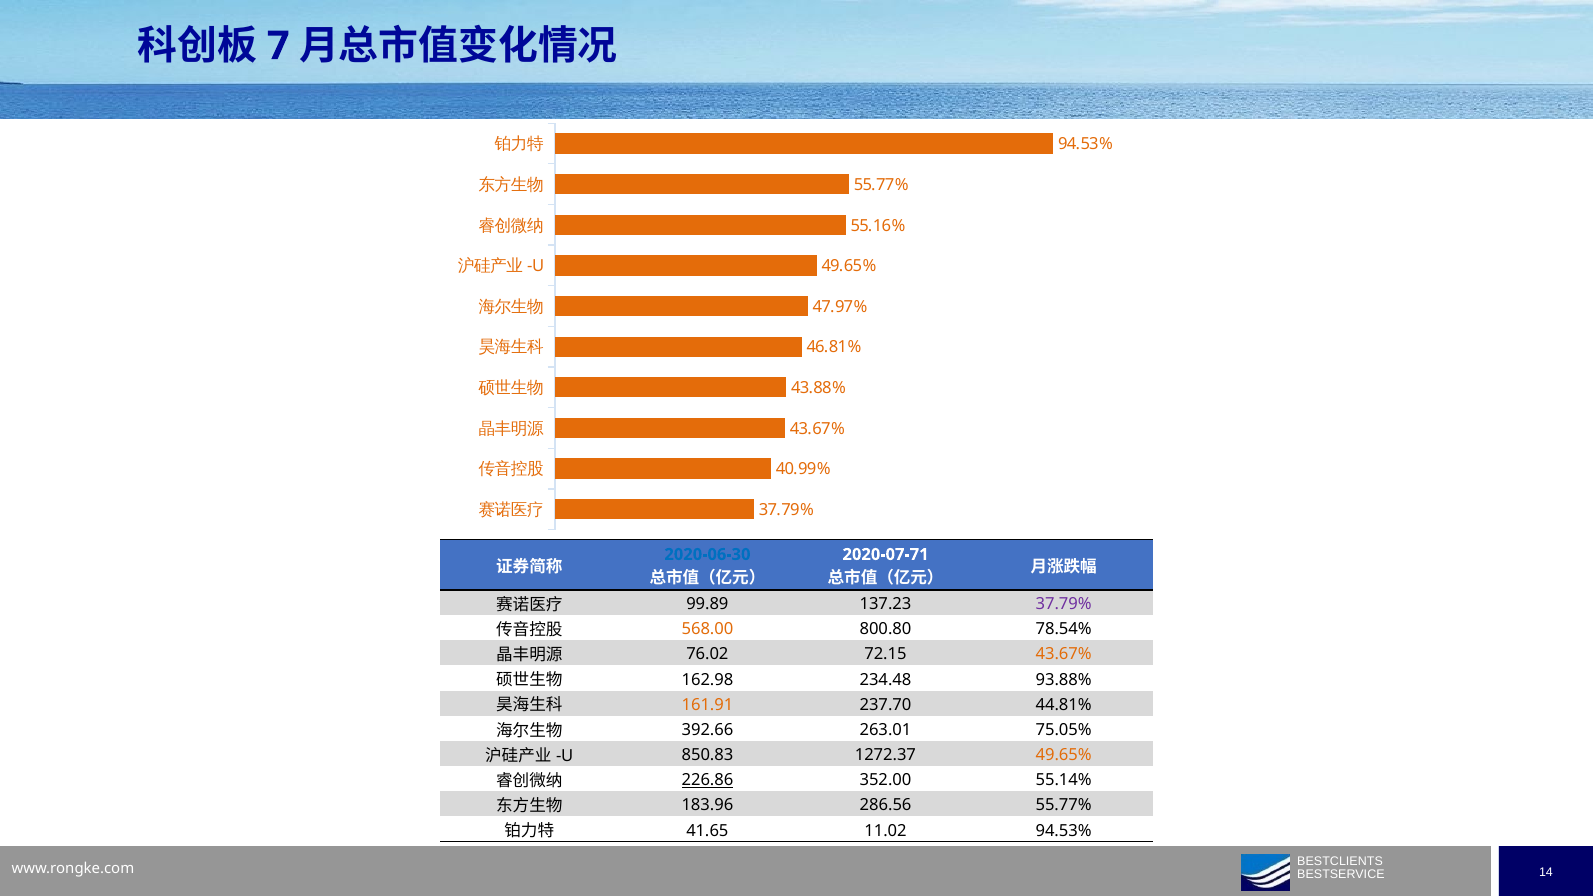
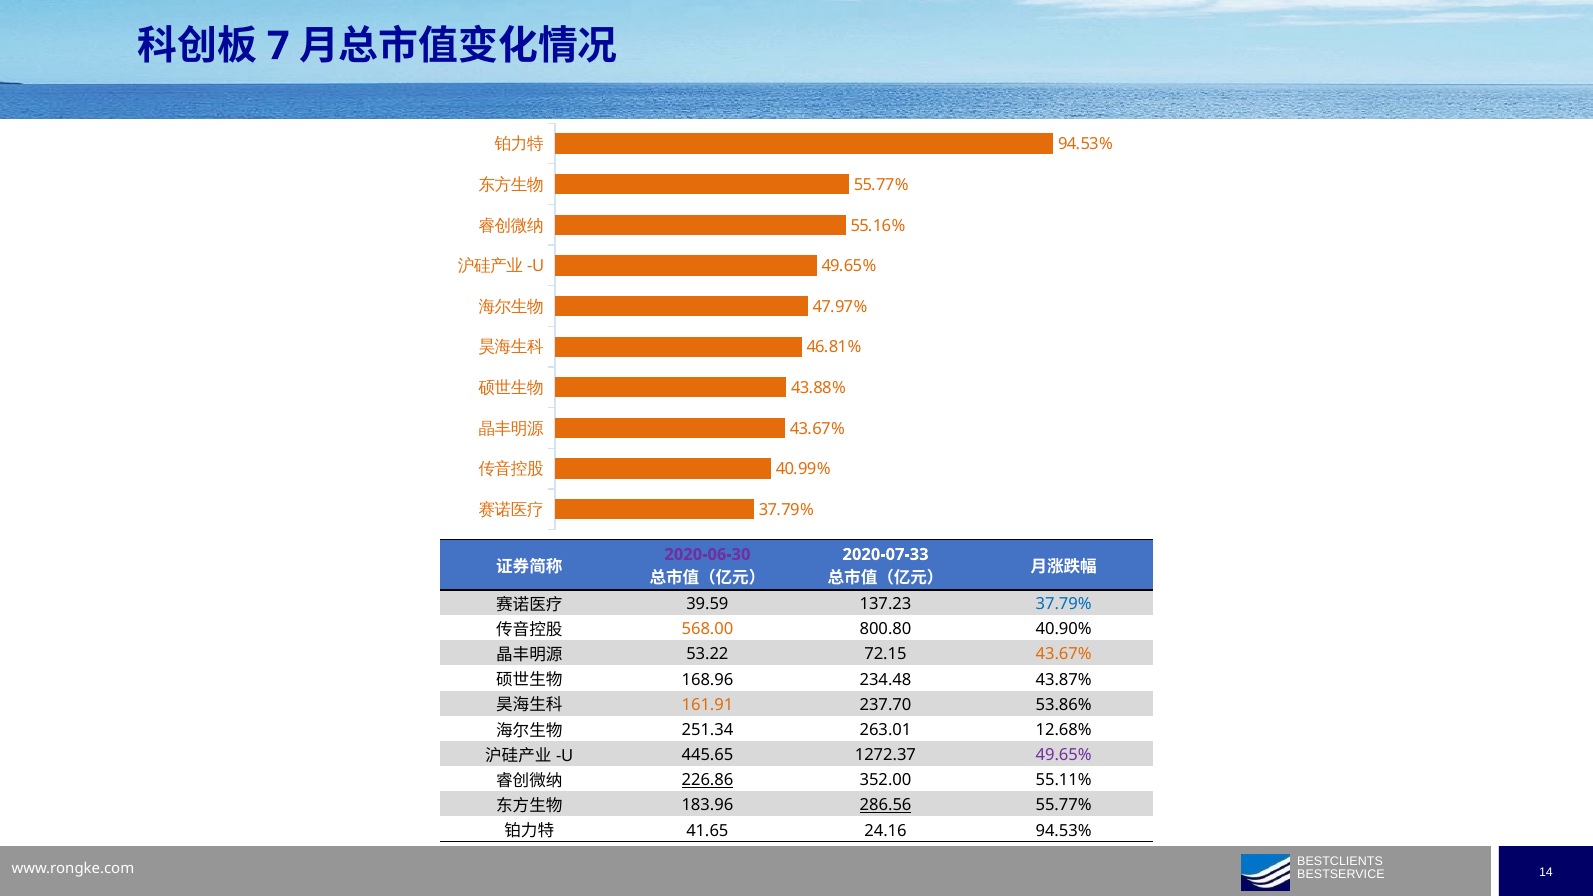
2020-06-30 colour: blue -> purple (707, 554)
2020-07-71: 2020-07-71 -> 2020-07-33 (886, 554)
99.89: 99.89 -> 39.59 (707, 604)
37.79% colour: purple -> blue (1064, 604)
78.54%: 78.54% -> 40.90% (1064, 629)
76.02: 76.02 -> 53.22 (707, 655)
162.98: 162.98 -> 168.96 (707, 680)
93.88%: 93.88% -> 43.87% (1064, 680)
44.81%: 44.81% -> 53.86% (1064, 705)
392.66: 392.66 -> 251.34 (707, 730)
75.05%: 75.05% -> 12.68% (1064, 730)
850.83: 850.83 -> 445.65 (707, 755)
49.65% colour: orange -> purple (1064, 755)
55.14%: 55.14% -> 55.11% (1064, 780)
286.56 underline: none -> present (886, 806)
11.02: 11.02 -> 24.16 (885, 831)
